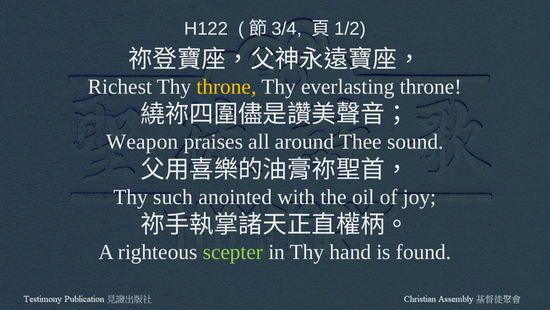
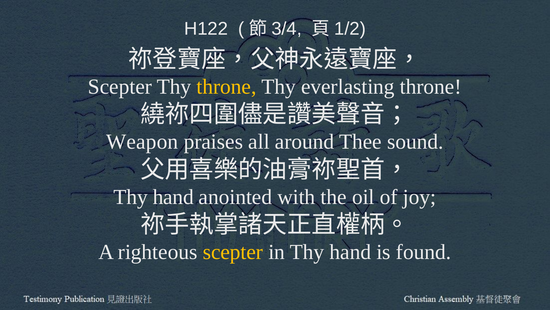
Richest: Richest -> Scepter (120, 87)
such: such -> hand (173, 197)
scepter colour: light green -> yellow (233, 252)
